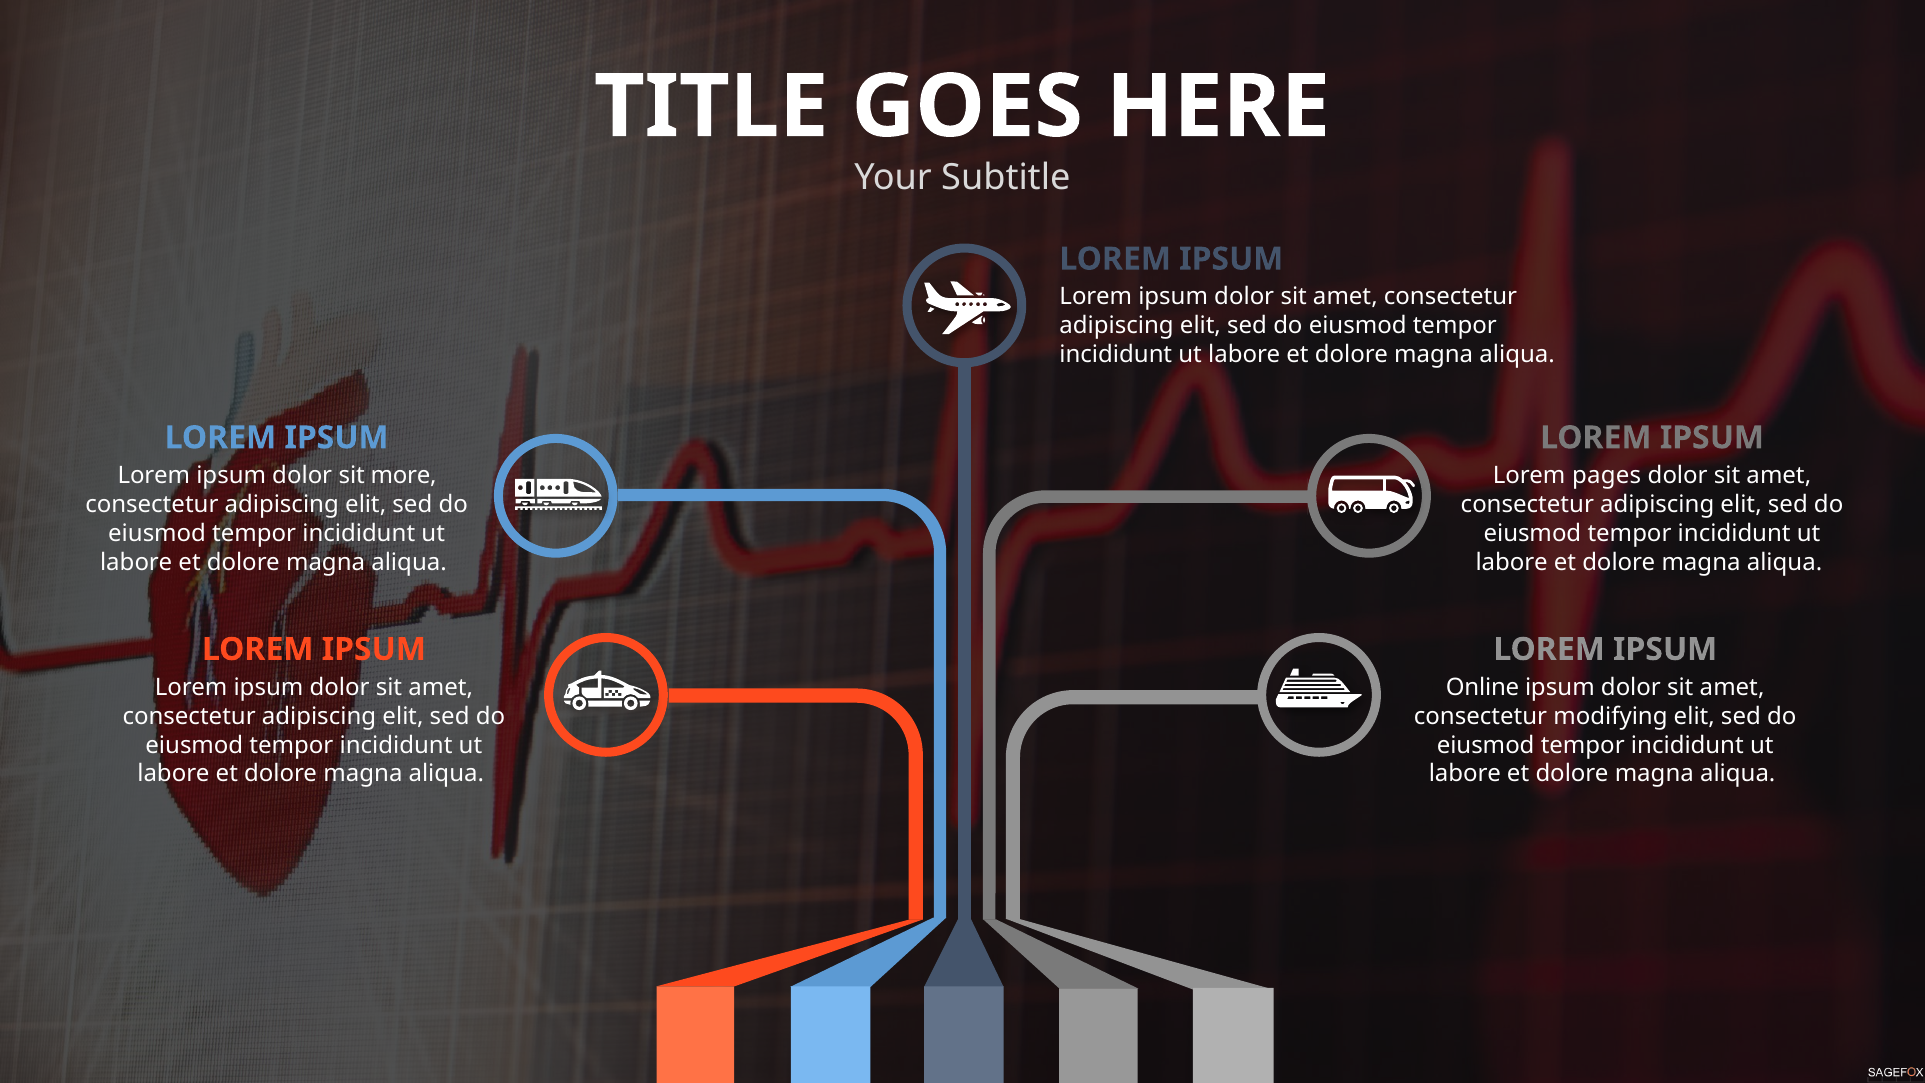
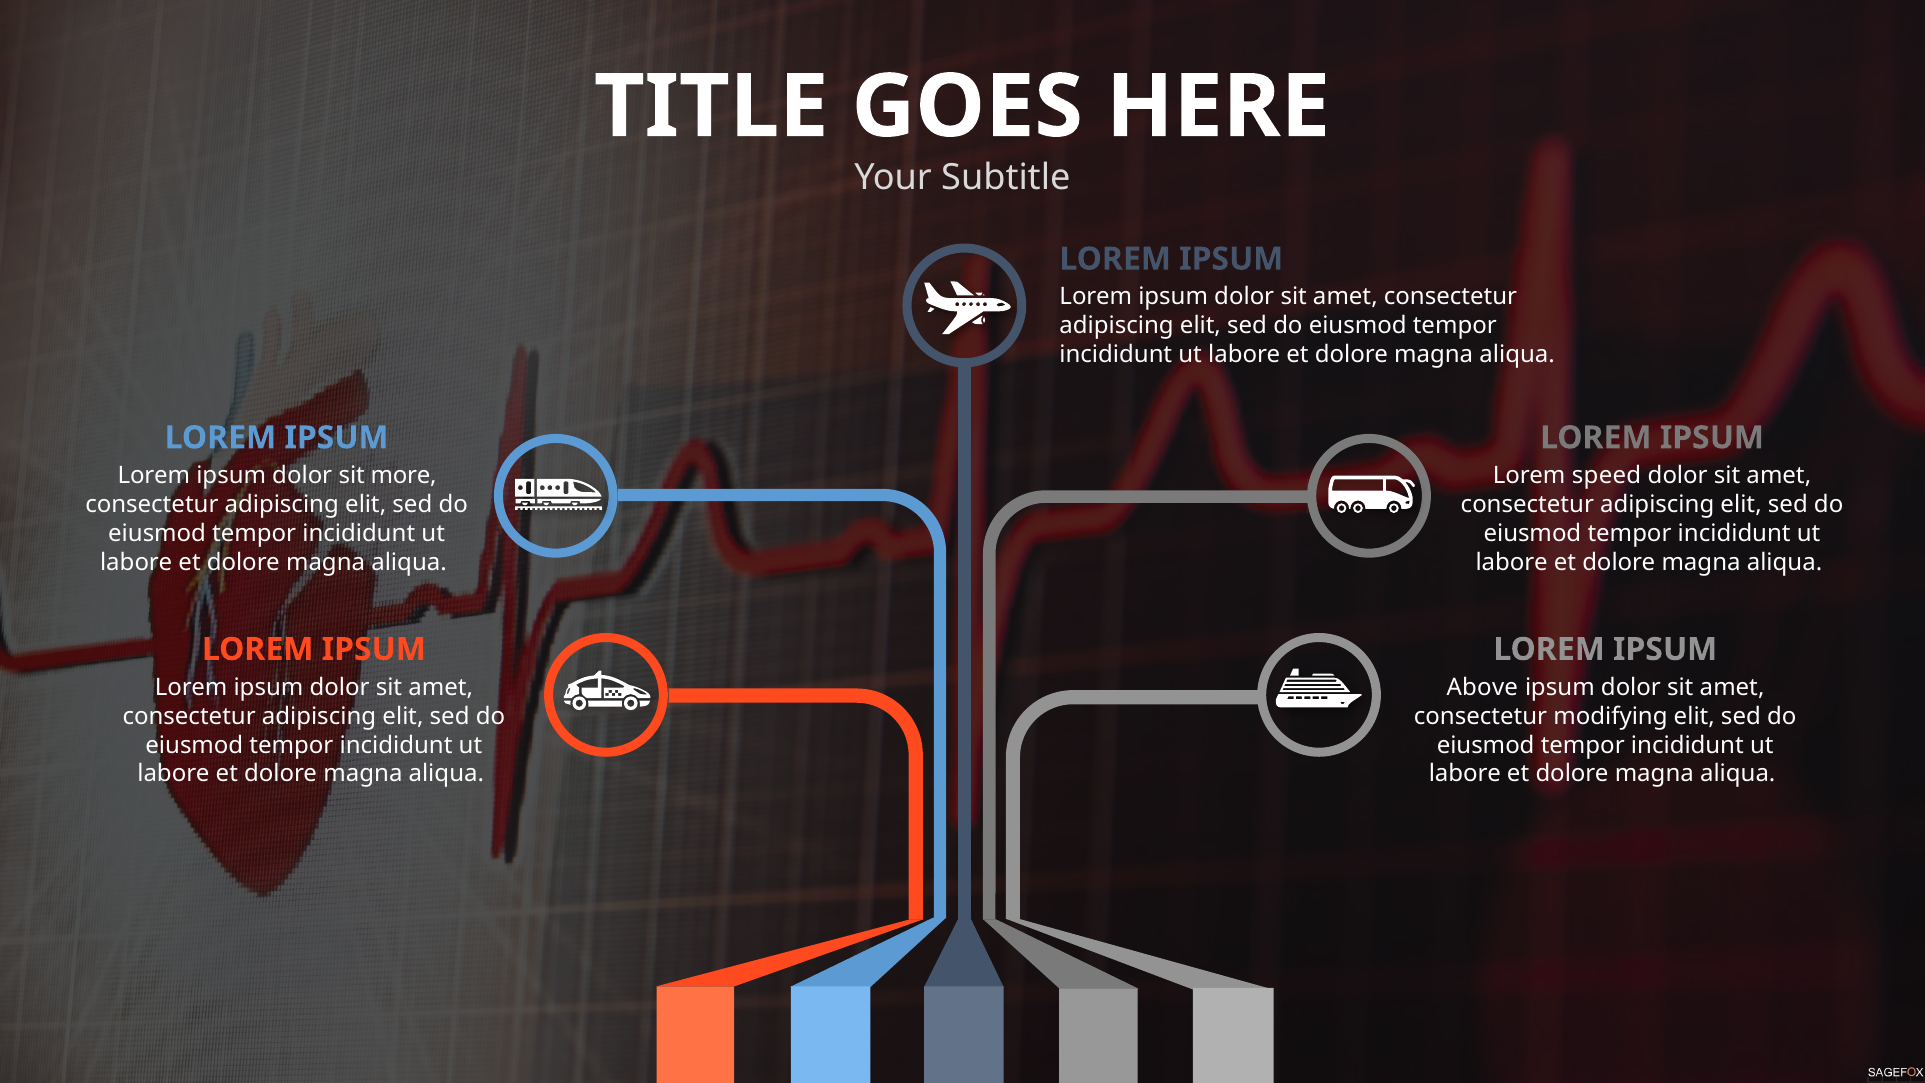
pages: pages -> speed (1607, 476)
Online: Online -> Above (1482, 687)
